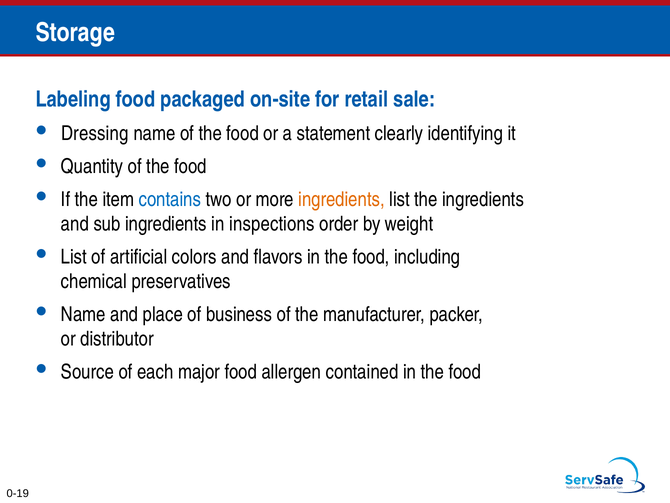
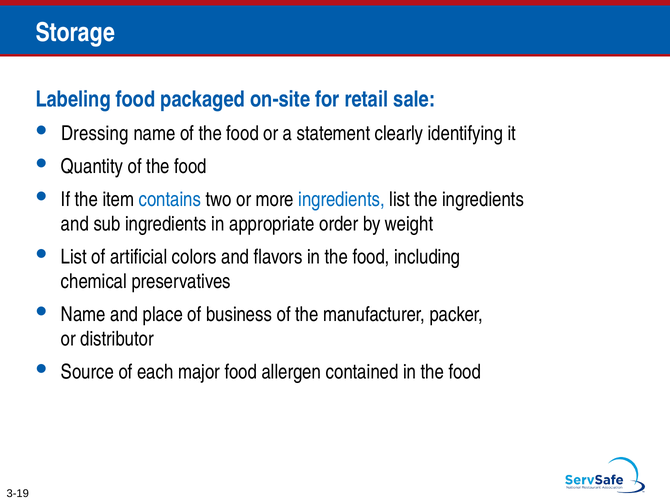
ingredients colour: orange -> blue (342, 199)
inspections: inspections -> appropriate (272, 224)
0-19: 0-19 -> 3-19 (18, 493)
